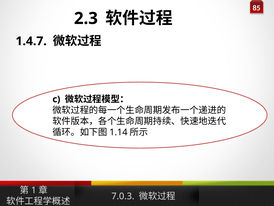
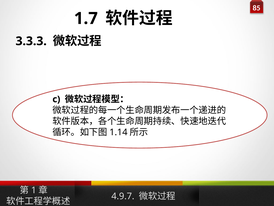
2.3: 2.3 -> 1.7 (86, 18)
1.4.7: 1.4.7 -> 3.3.3 (31, 41)
7.0.3: 7.0.3 -> 4.9.7 (123, 196)
